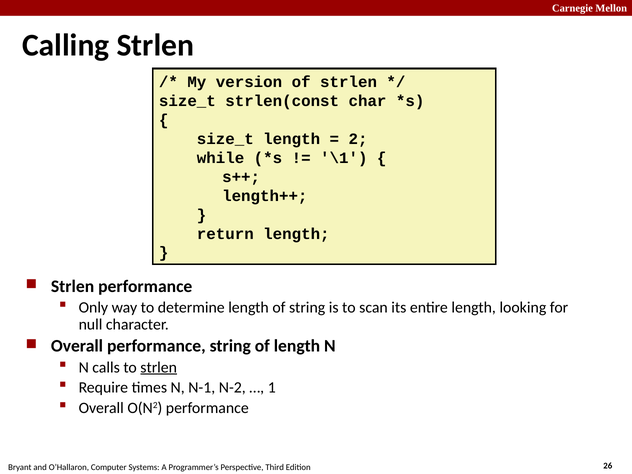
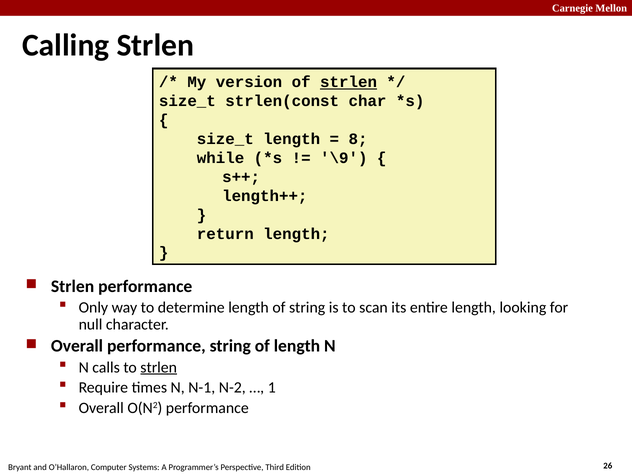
strlen underline: none -> present (349, 82)
2: 2 -> 8 (358, 139)
\1: \1 -> \9 (344, 158)
